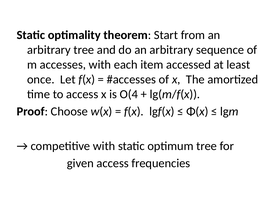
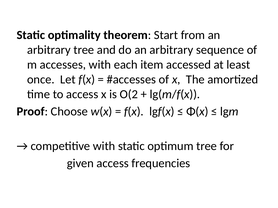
O(4: O(4 -> O(2 (129, 94)
